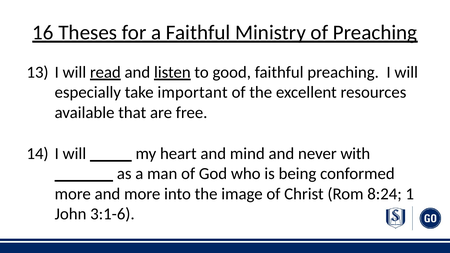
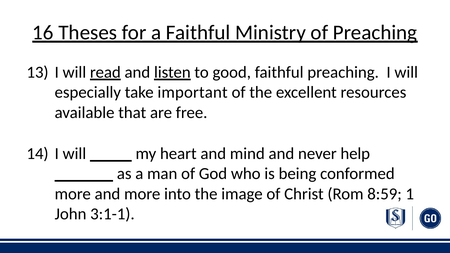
with: with -> help (355, 154)
8:24: 8:24 -> 8:59 (385, 194)
3:1-6: 3:1-6 -> 3:1-1 (112, 214)
